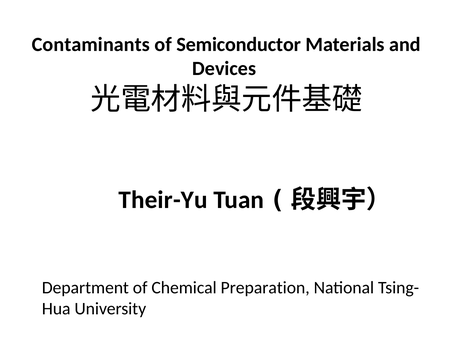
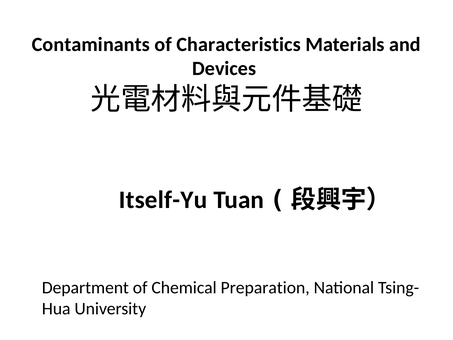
Semiconductor: Semiconductor -> Characteristics (239, 44)
Their-Yu: Their-Yu -> Itself-Yu (163, 200)
